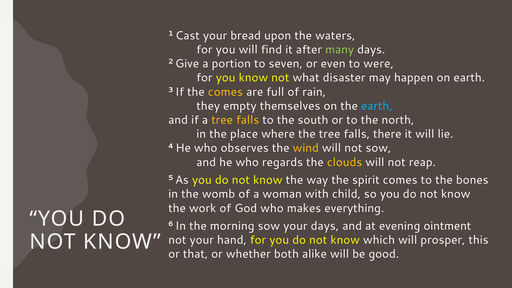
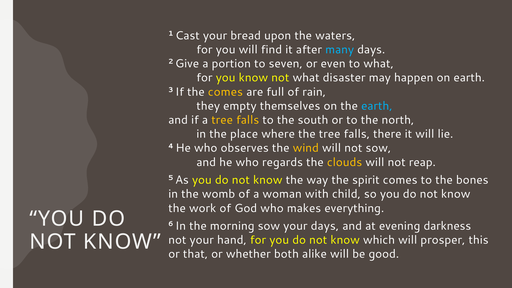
many colour: light green -> light blue (340, 50)
to were: were -> what (379, 64)
ointment: ointment -> darkness (447, 226)
